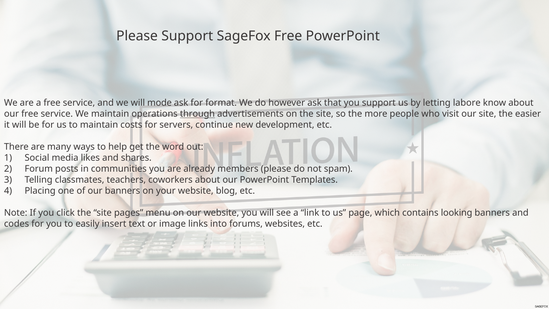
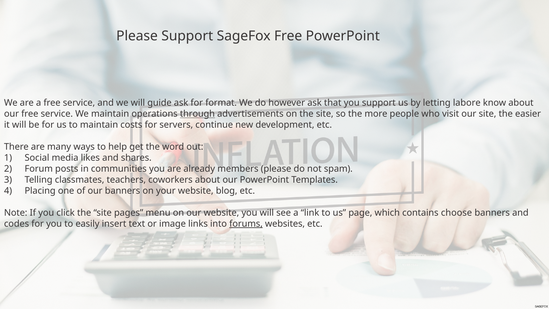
mode: mode -> guide (159, 103)
looking: looking -> choose (457, 213)
forums underline: none -> present (246, 224)
